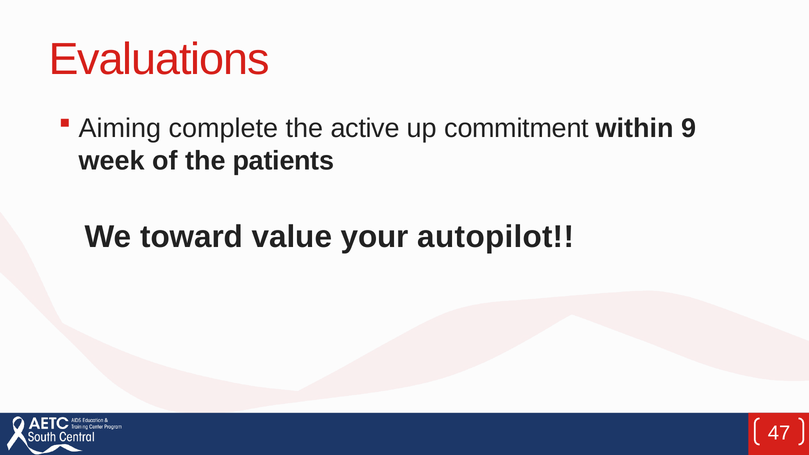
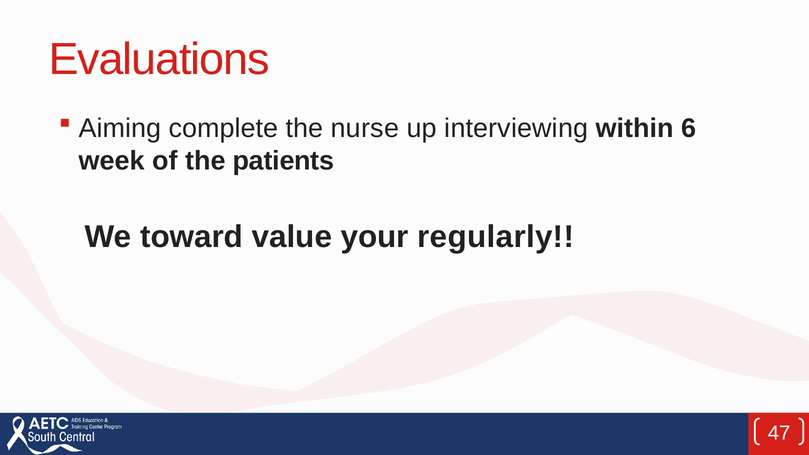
active: active -> nurse (365, 128)
commitment: commitment -> interviewing (516, 128)
9: 9 -> 6 (689, 128)
autopilot: autopilot -> regularly (496, 237)
